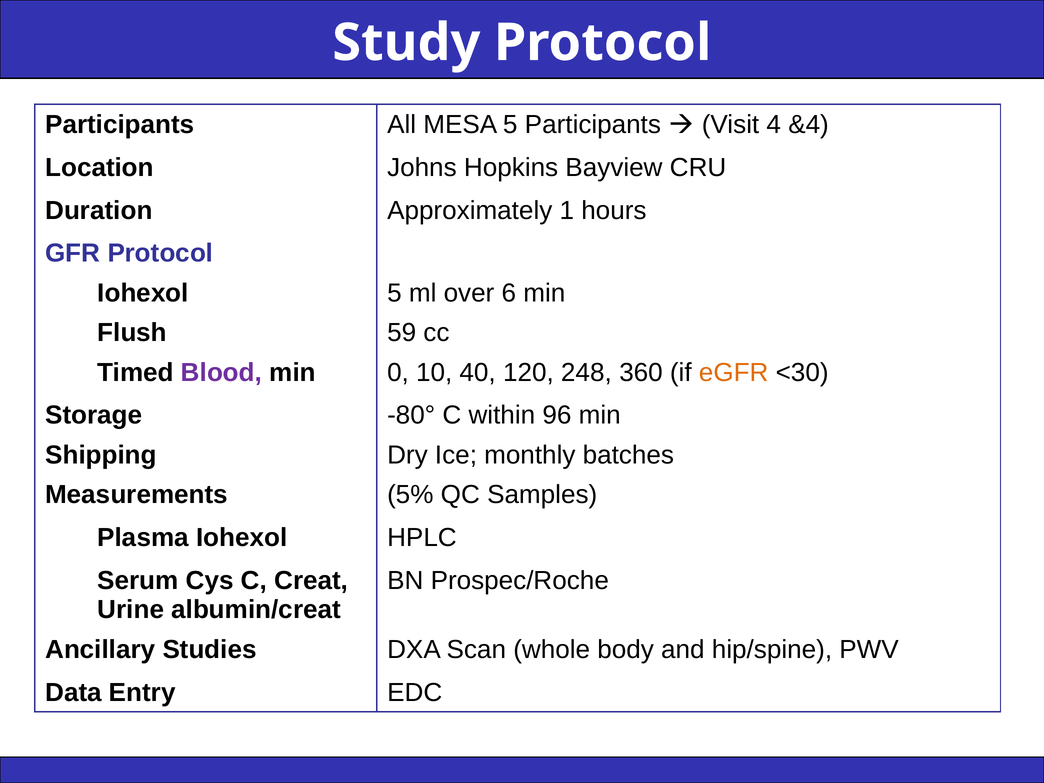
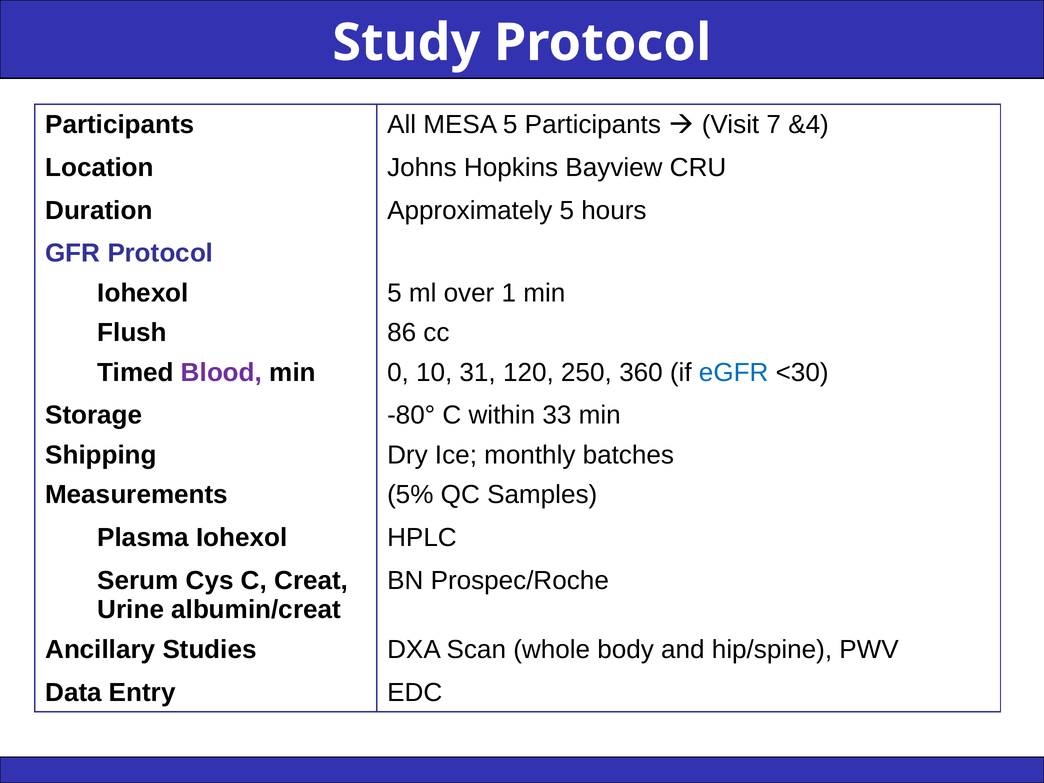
4: 4 -> 7 (774, 125)
Approximately 1: 1 -> 5 (567, 210)
6: 6 -> 1 (509, 293)
59: 59 -> 86 (402, 333)
40: 40 -> 31 (478, 372)
248: 248 -> 250 (586, 372)
eGFR colour: orange -> blue (734, 372)
96: 96 -> 33 (557, 415)
